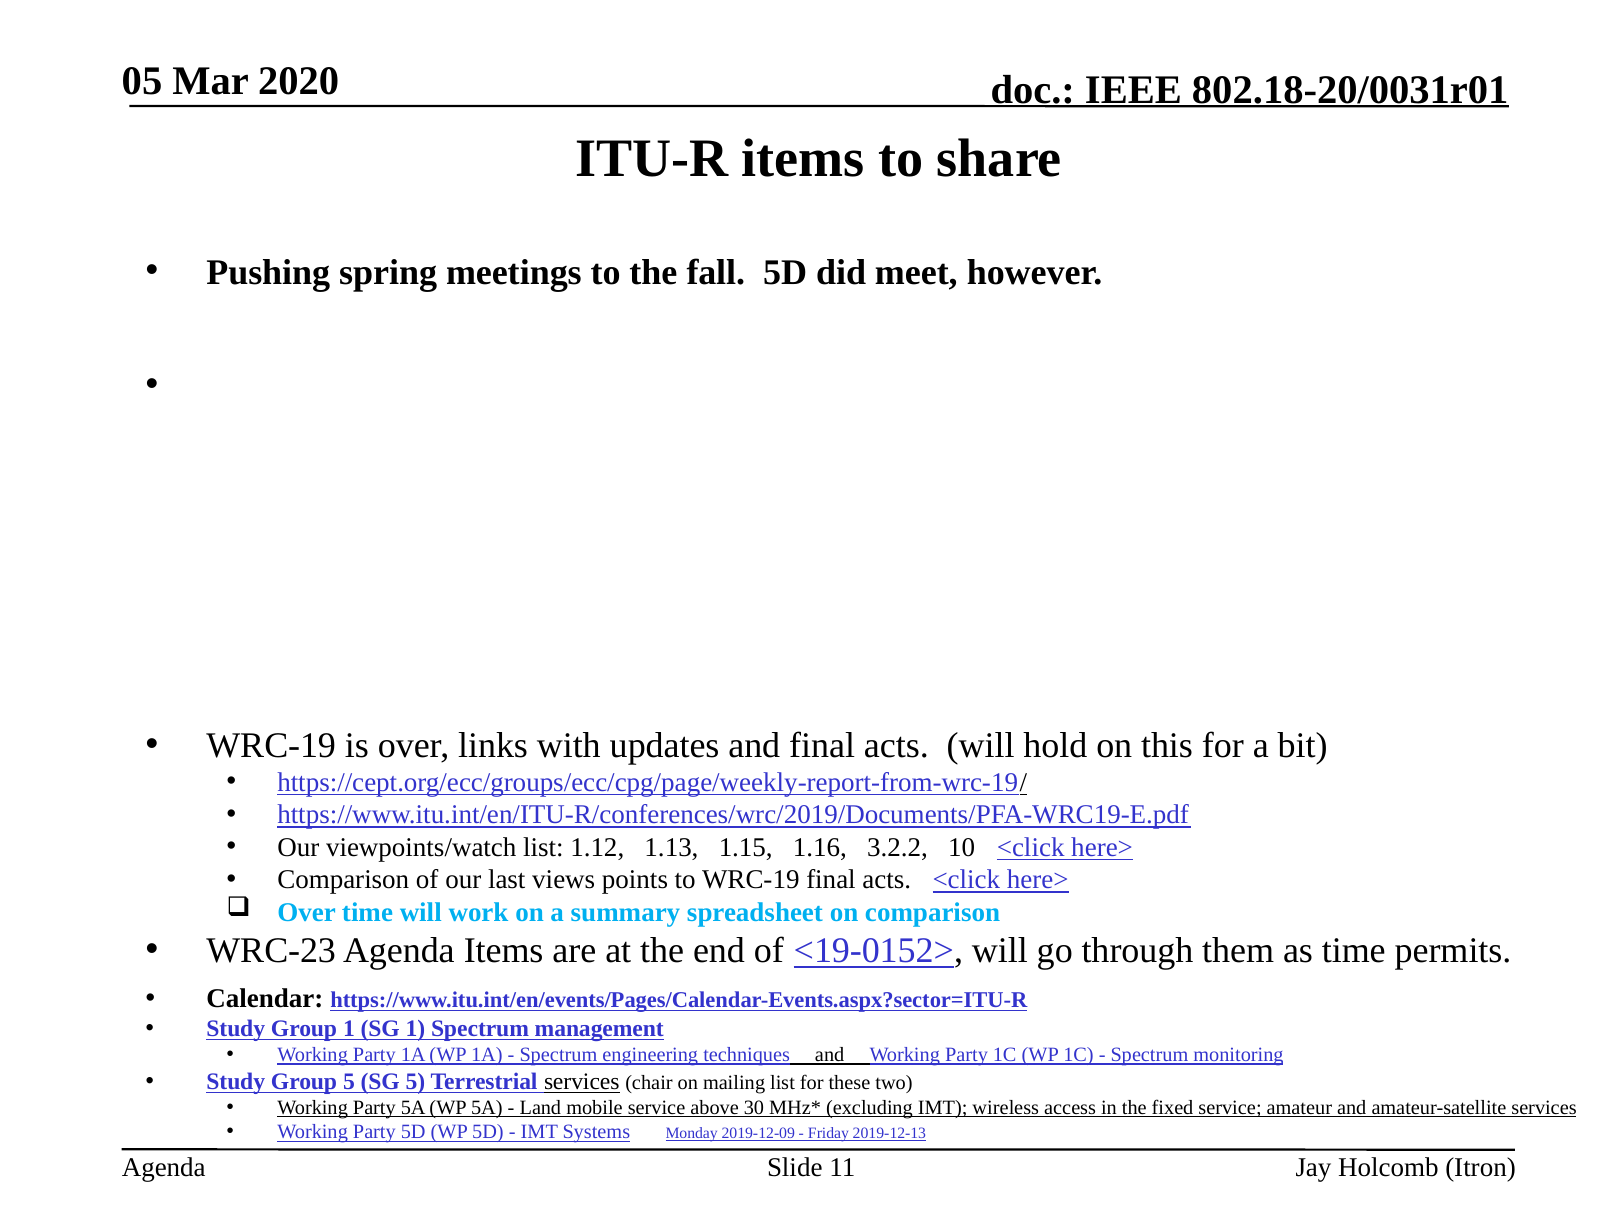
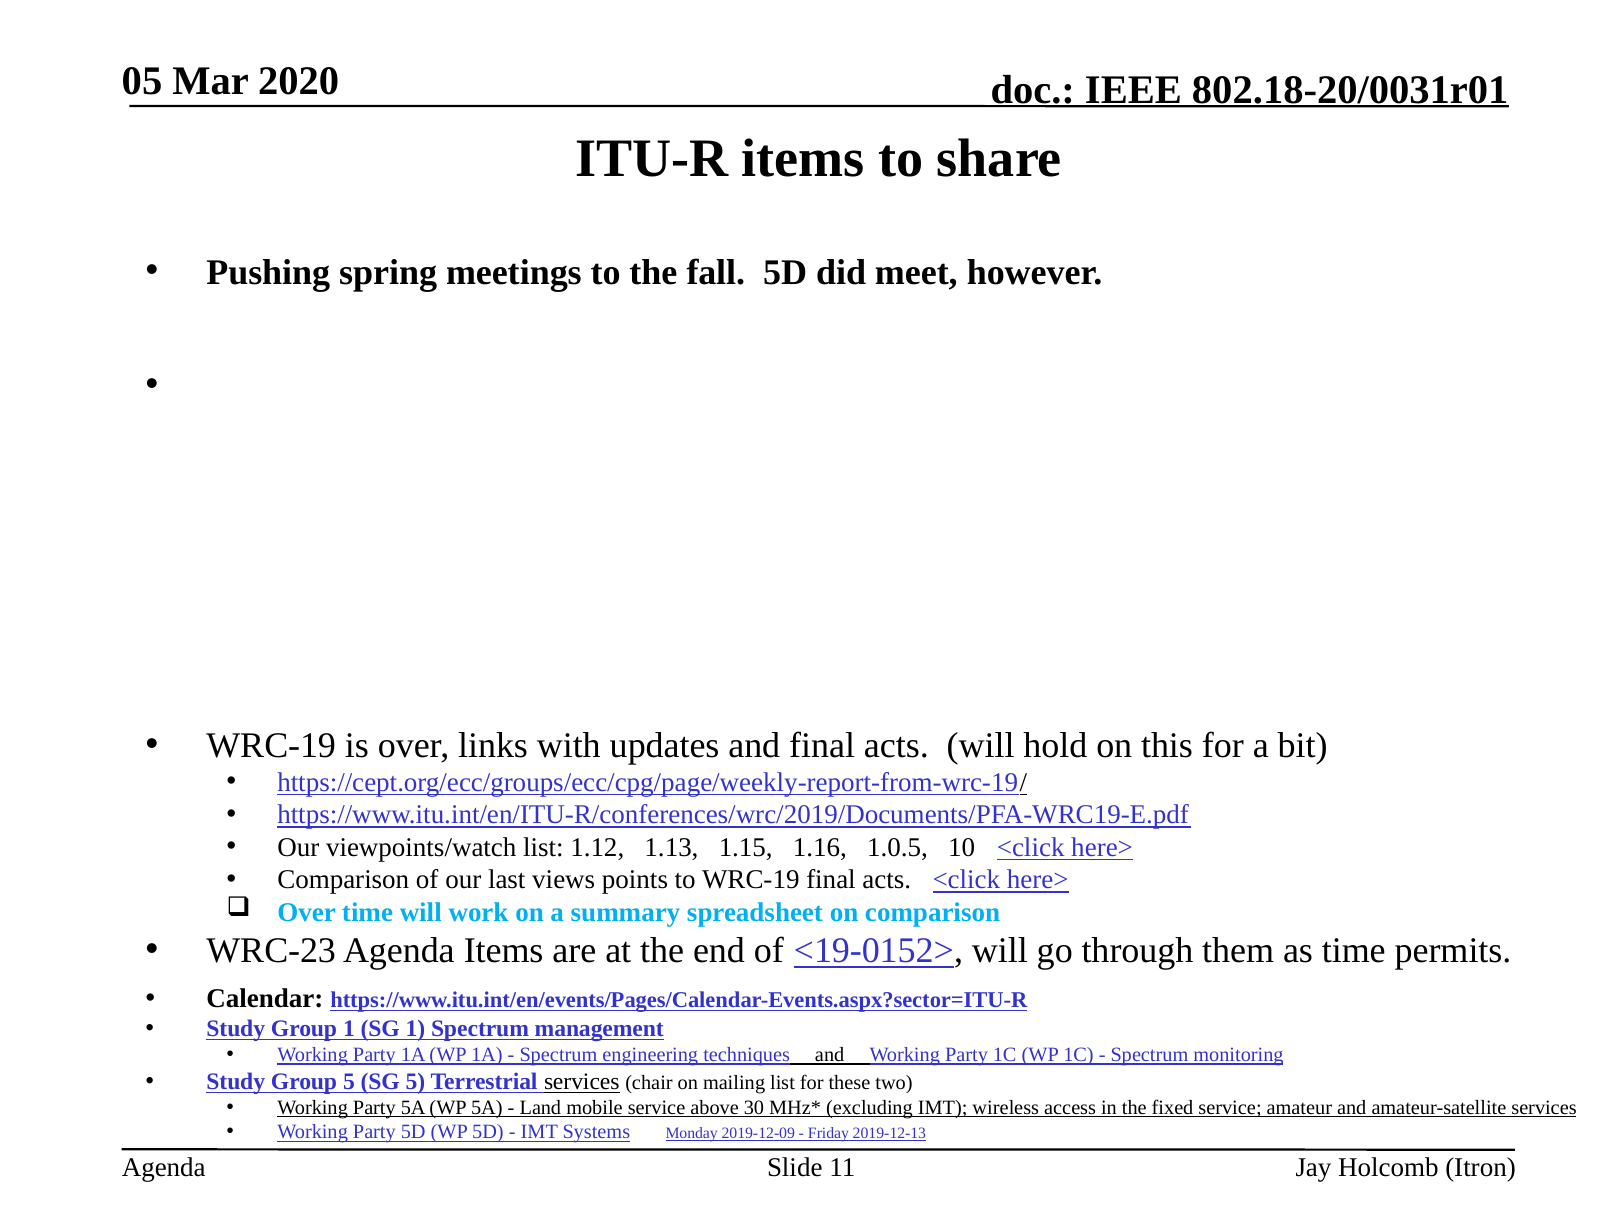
3.2.2: 3.2.2 -> 1.0.5 (898, 848)
